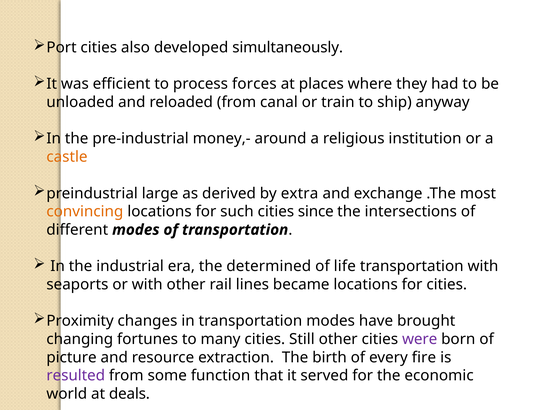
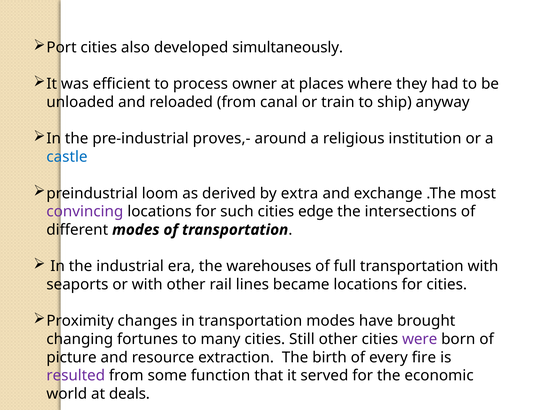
forces: forces -> owner (254, 84)
money,-: money,- -> proves,- (222, 139)
castle colour: orange -> blue (67, 157)
large: large -> loom (160, 193)
convincing colour: orange -> purple (85, 212)
since: since -> edge (316, 212)
determined: determined -> warehouses (269, 266)
life: life -> full (345, 266)
